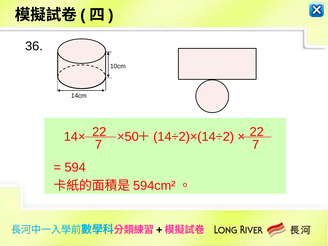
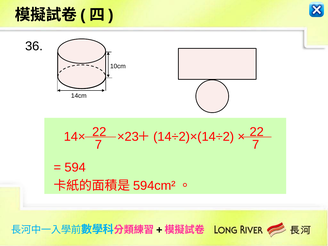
×50: ×50 -> ×23 (128, 137)
